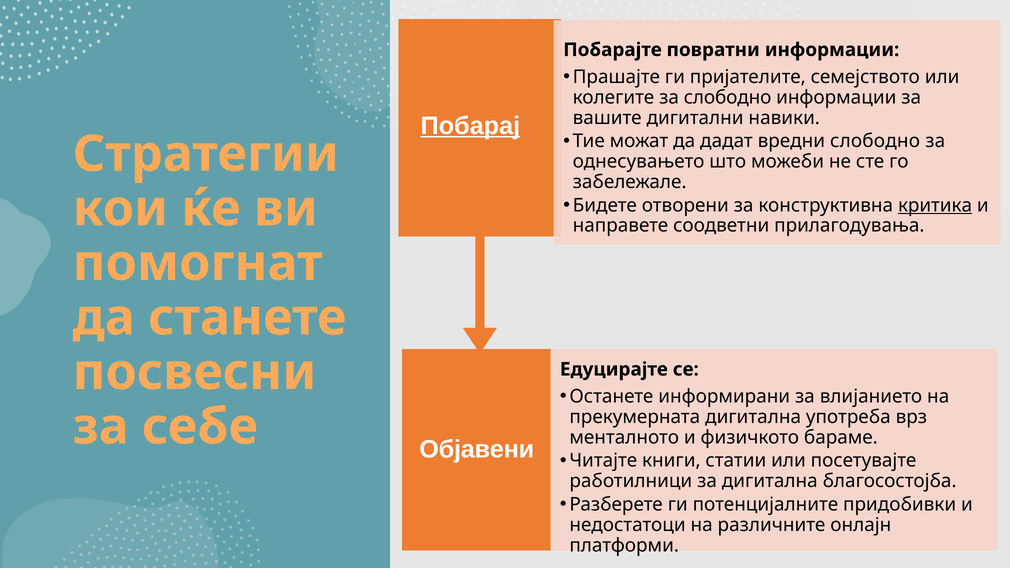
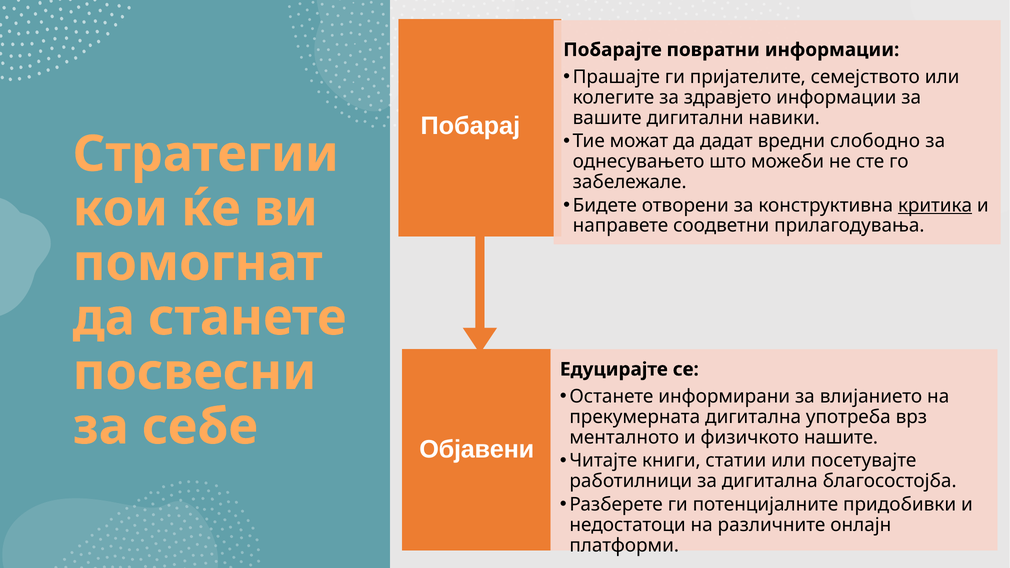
за слободно: слободно -> здравјето (728, 97)
Побарај underline: present -> none (470, 126)
бараме: бараме -> нашите (841, 437)
